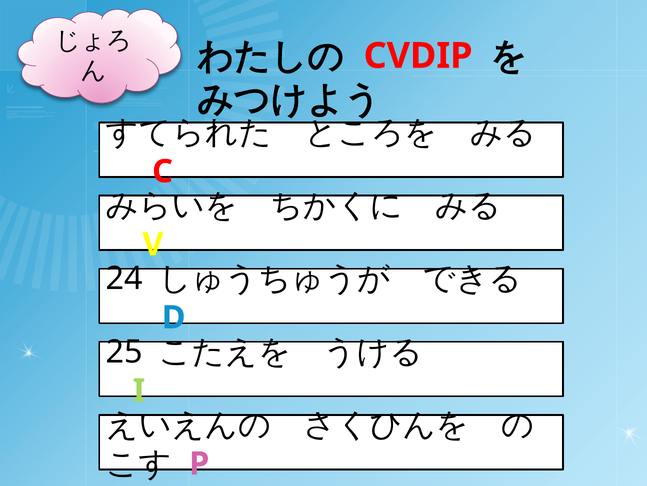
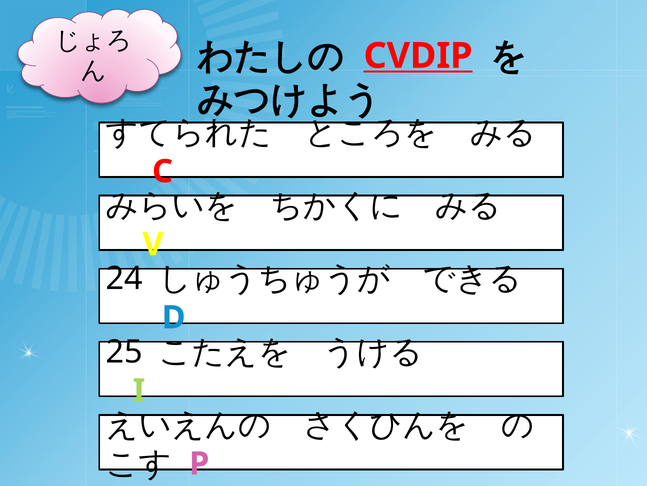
CVDIP underline: none -> present (418, 56)
